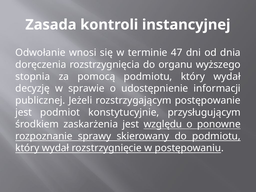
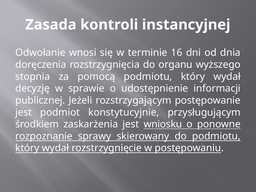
47: 47 -> 16 (177, 53)
względu: względu -> wniosku (163, 124)
